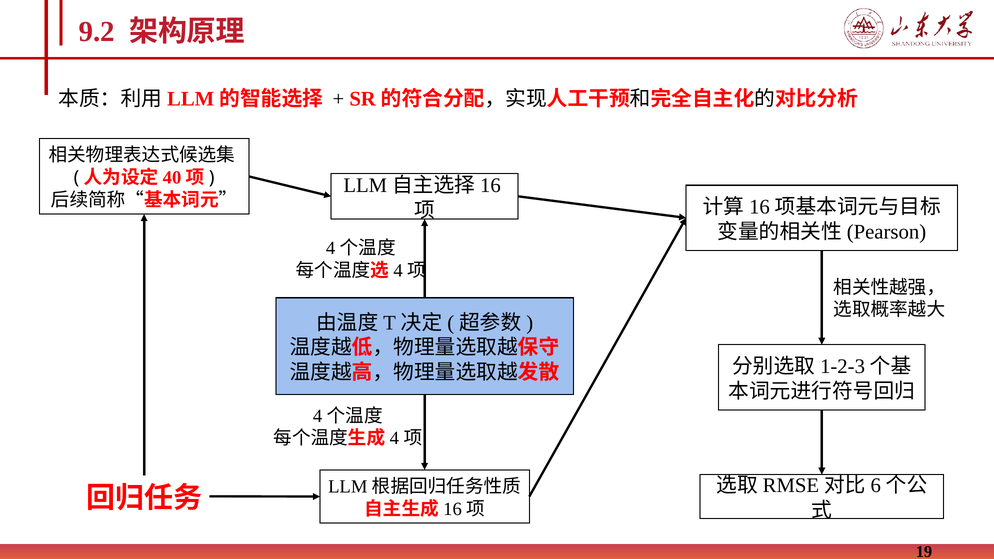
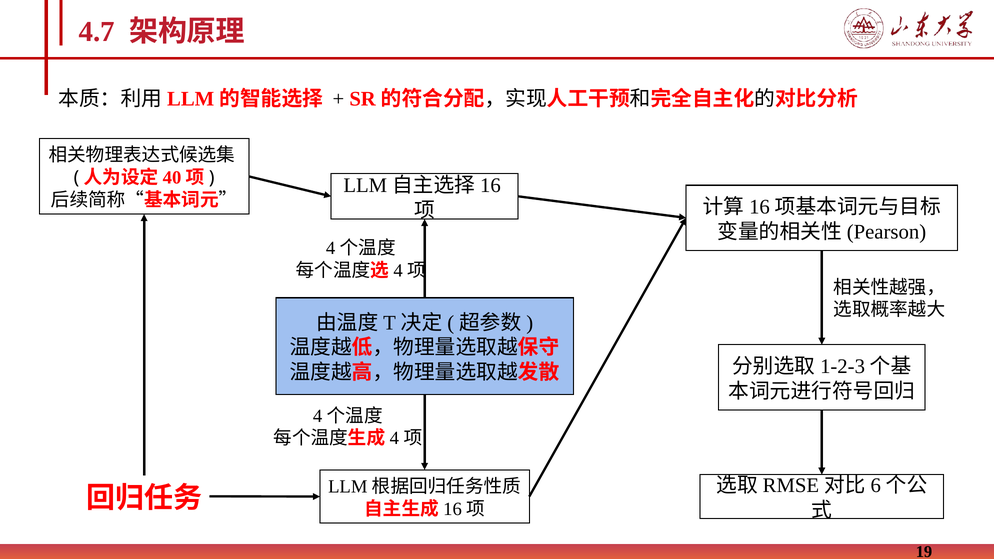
9.2: 9.2 -> 4.7 (97, 32)
